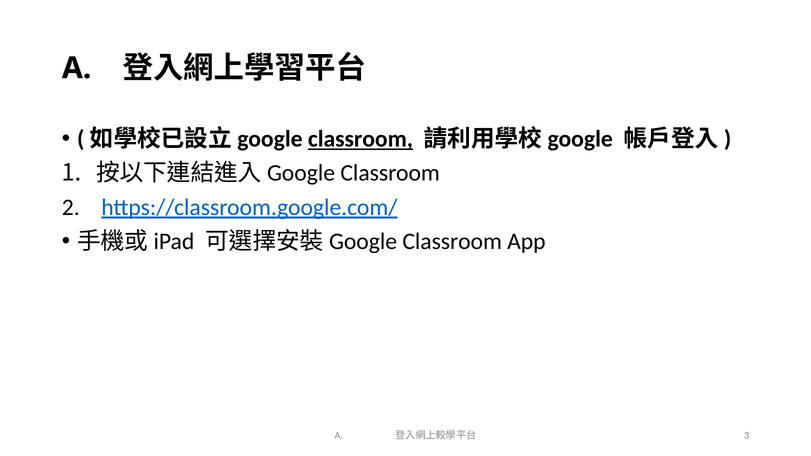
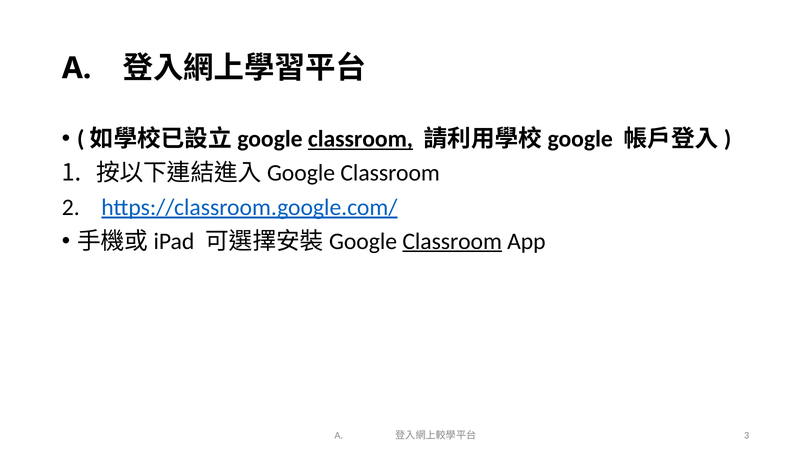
Classroom underline: none -> present (452, 241)
